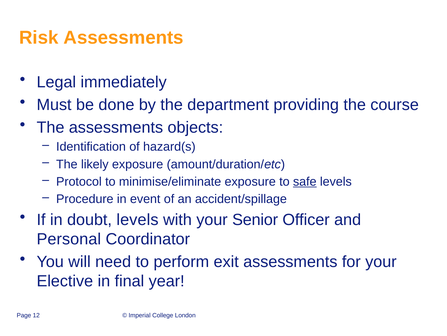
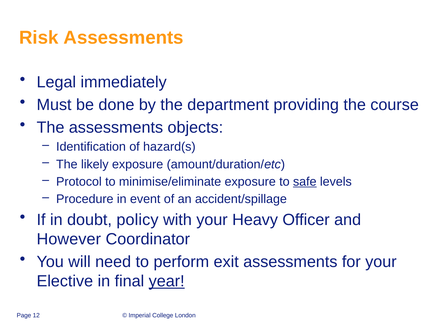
doubt levels: levels -> policy (137, 219)
Senior: Senior -> Heavy (255, 219)
Personal: Personal -> However (69, 239)
year underline: none -> present (167, 281)
